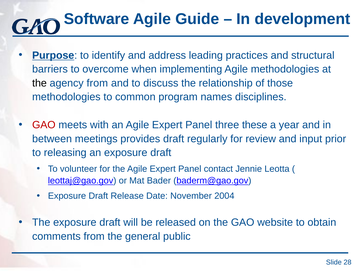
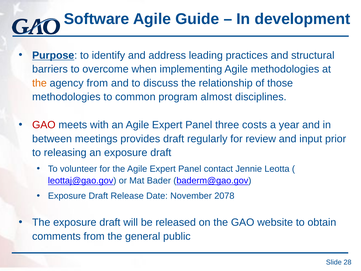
the colour: black -> orange (39, 83)
names: names -> almost (216, 97)
these: these -> costs (255, 125)
2004: 2004 -> 2078 (224, 196)
